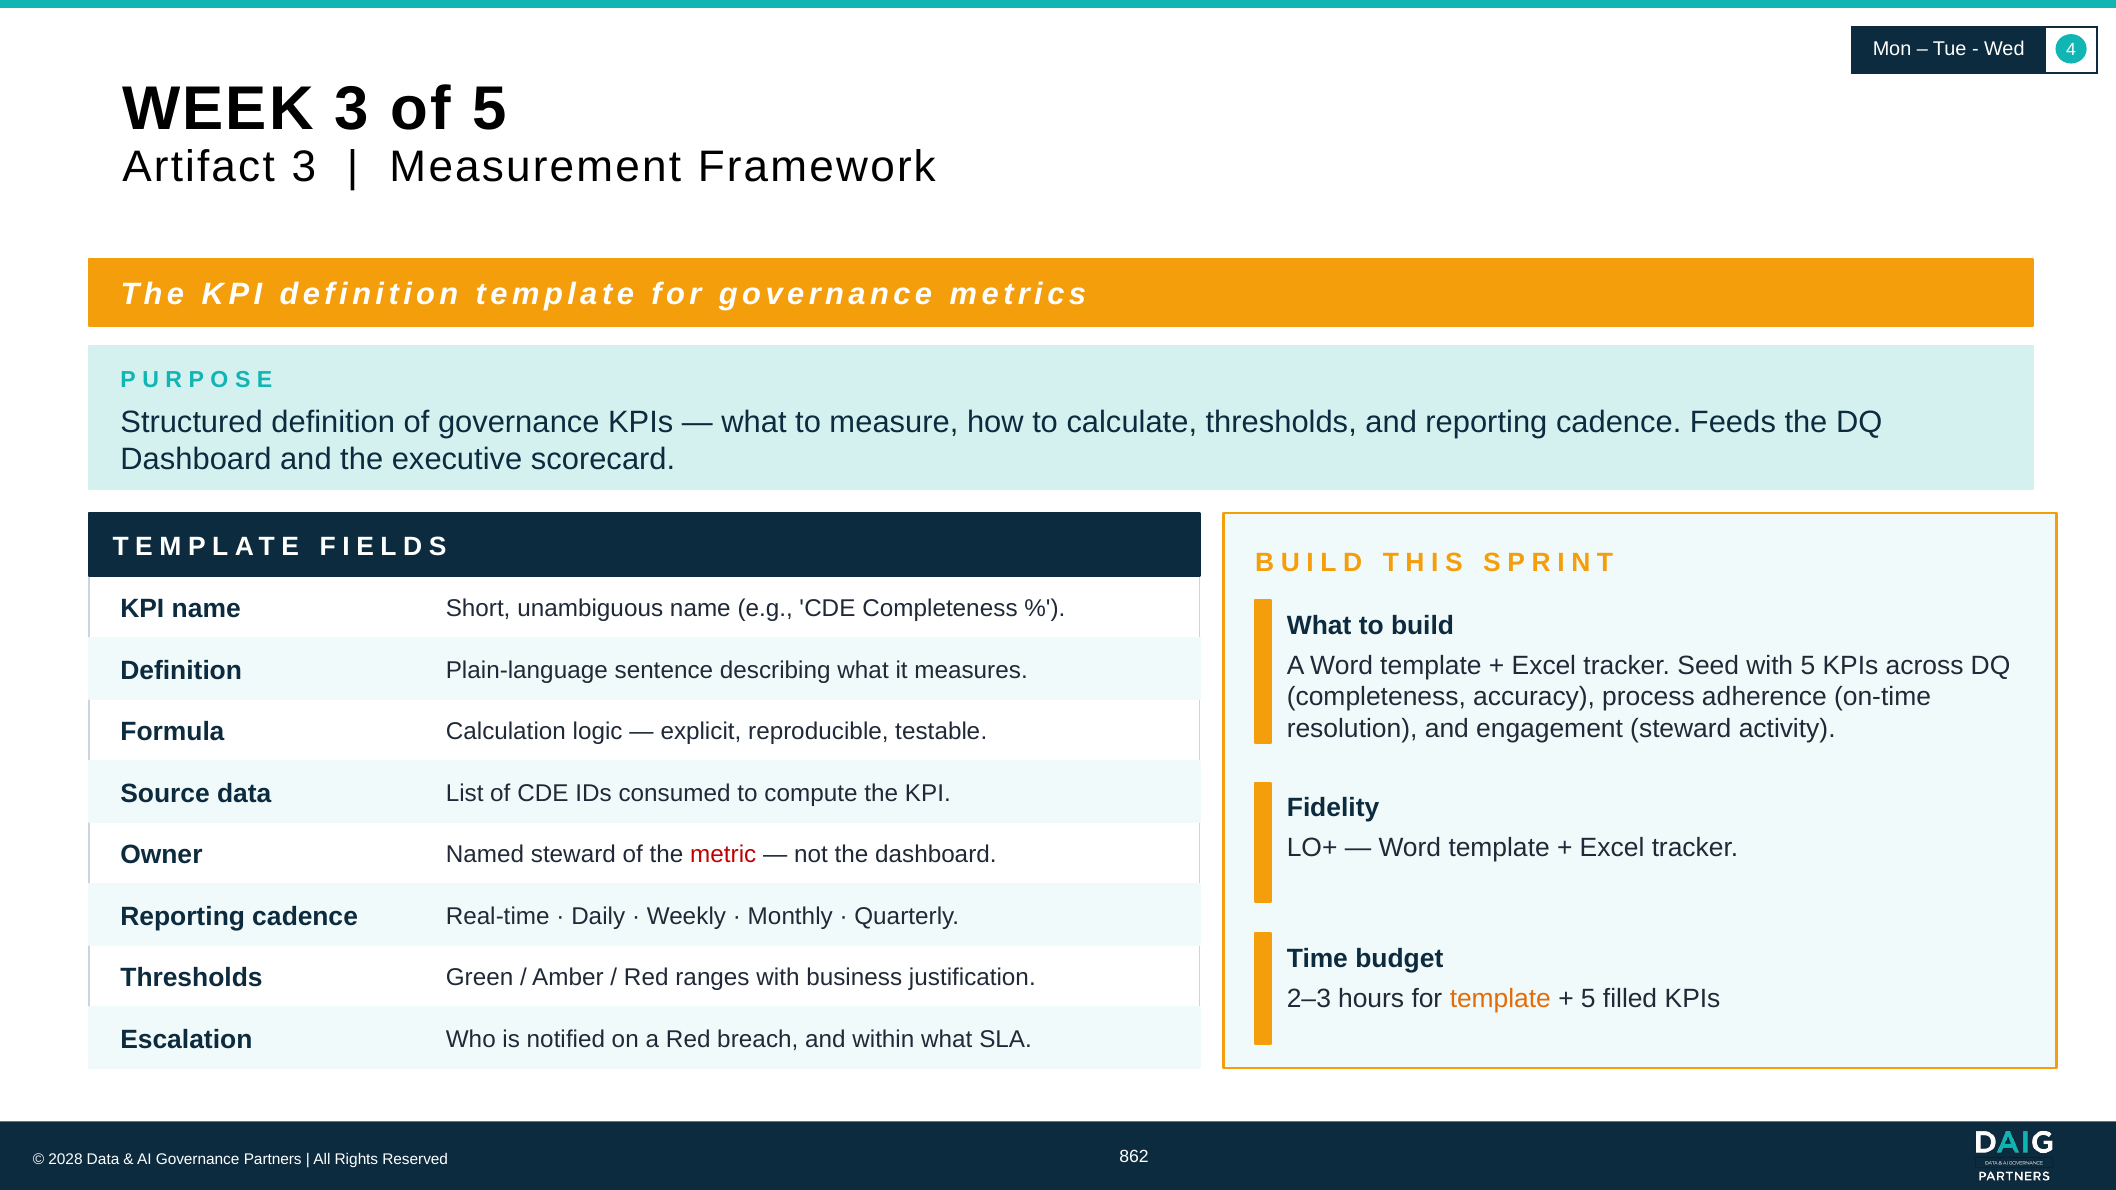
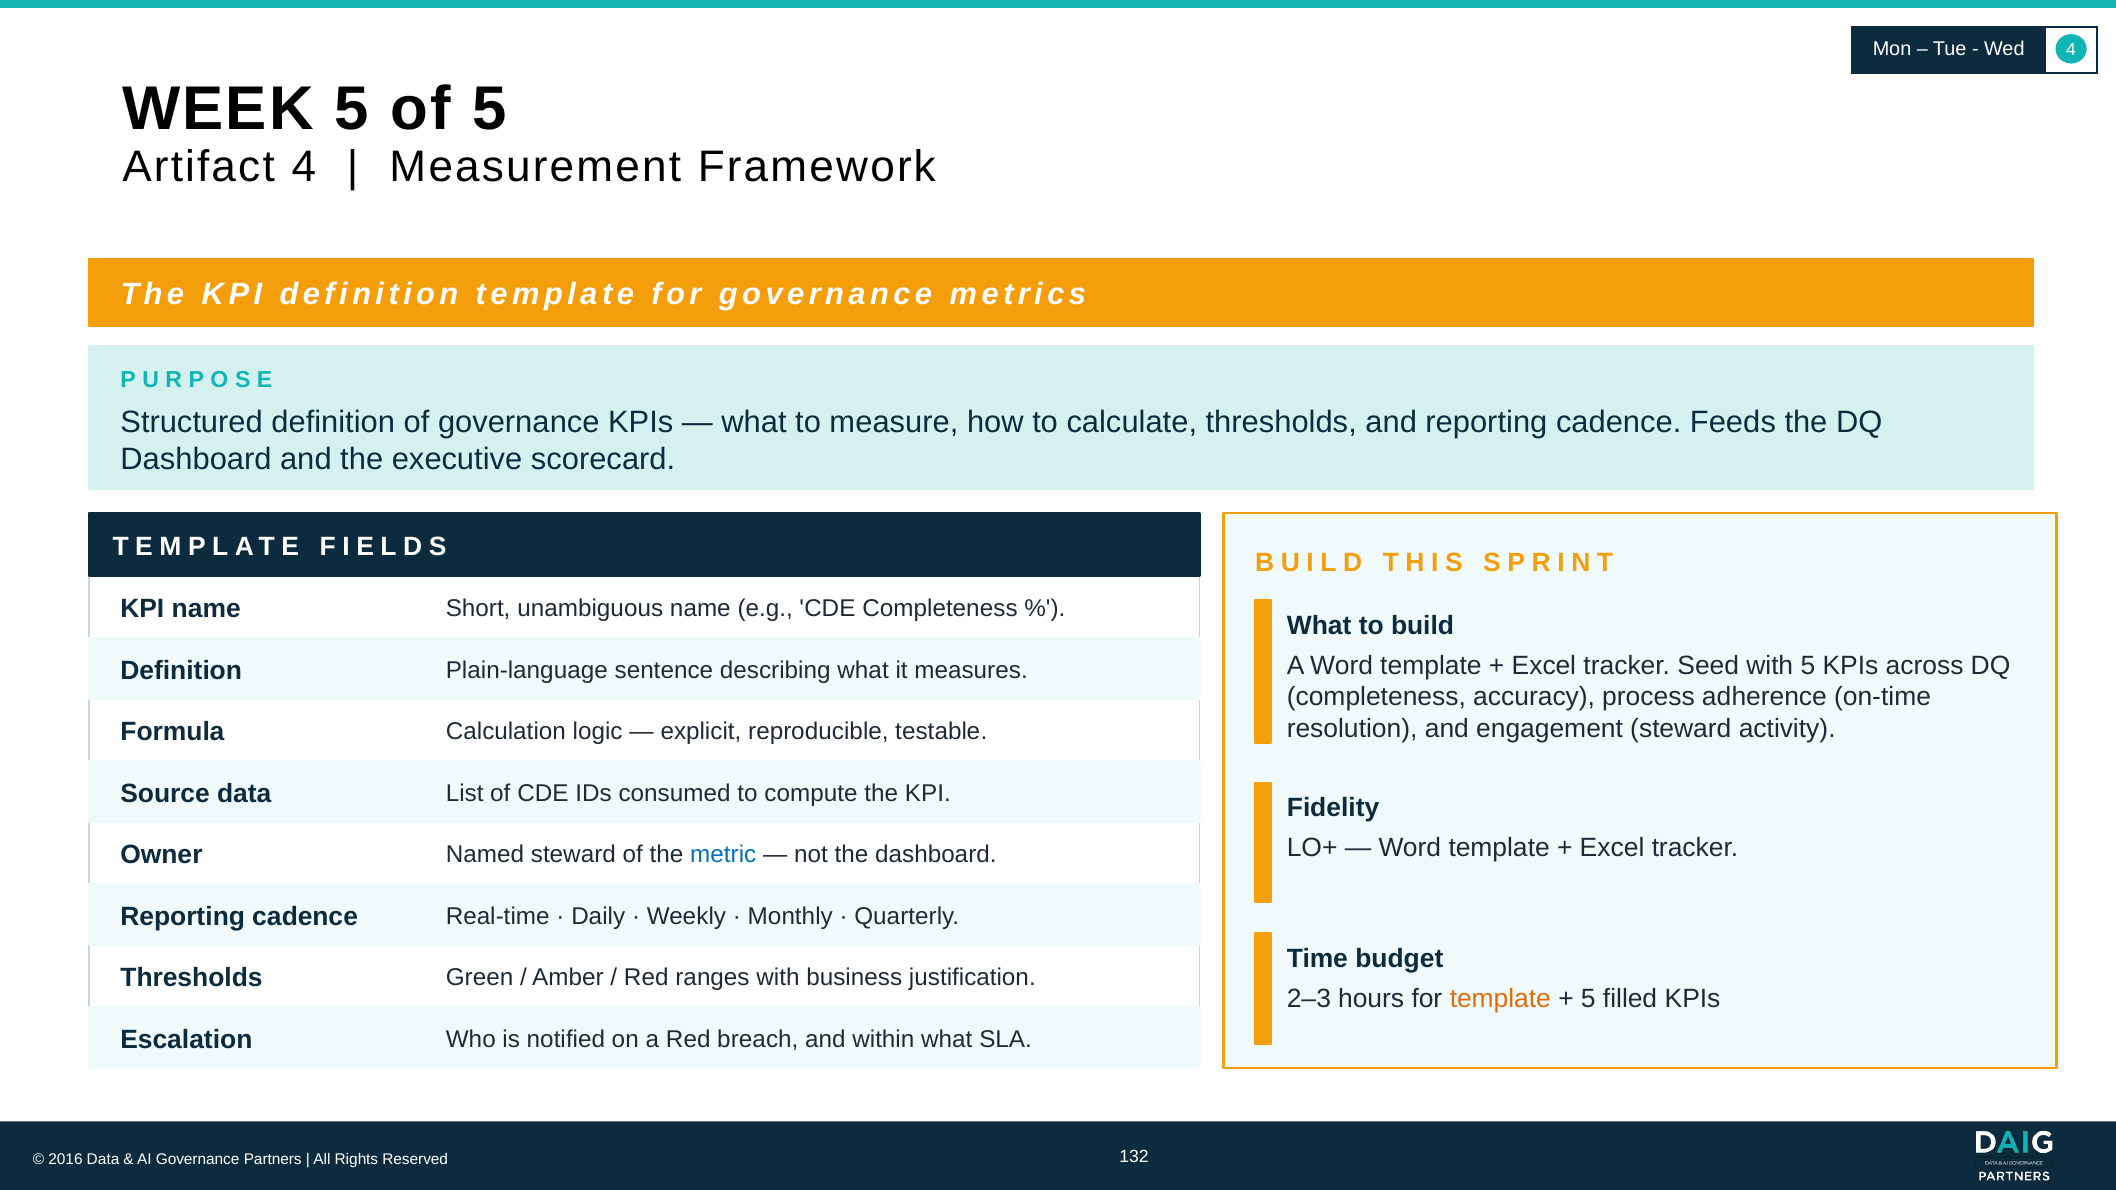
WEEK 3: 3 -> 5 (352, 110)
Artifact 3: 3 -> 4 (304, 167)
metric colour: red -> blue (723, 855)
2028: 2028 -> 2016 (65, 1159)
862: 862 -> 132 (1134, 1157)
